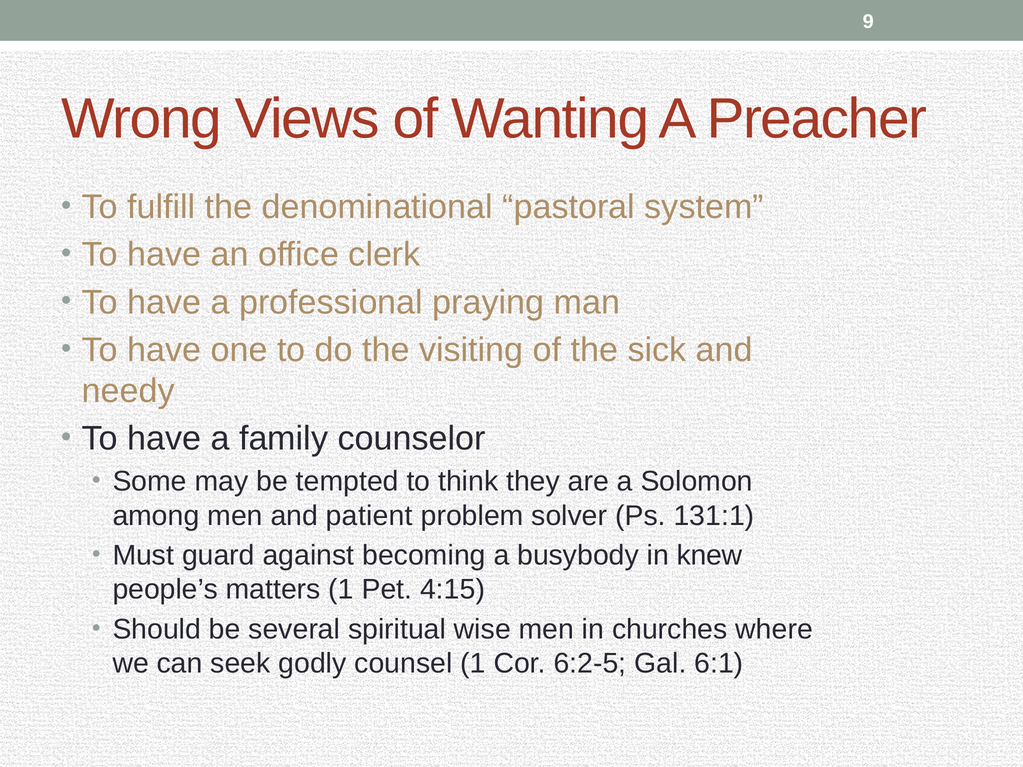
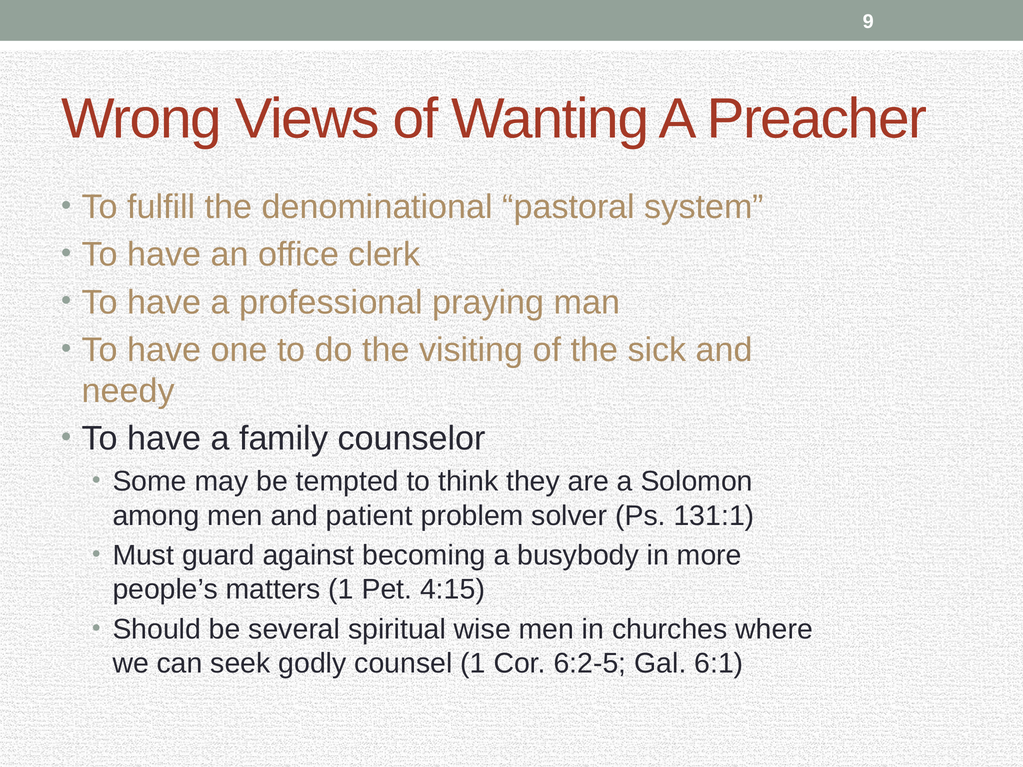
knew: knew -> more (709, 556)
